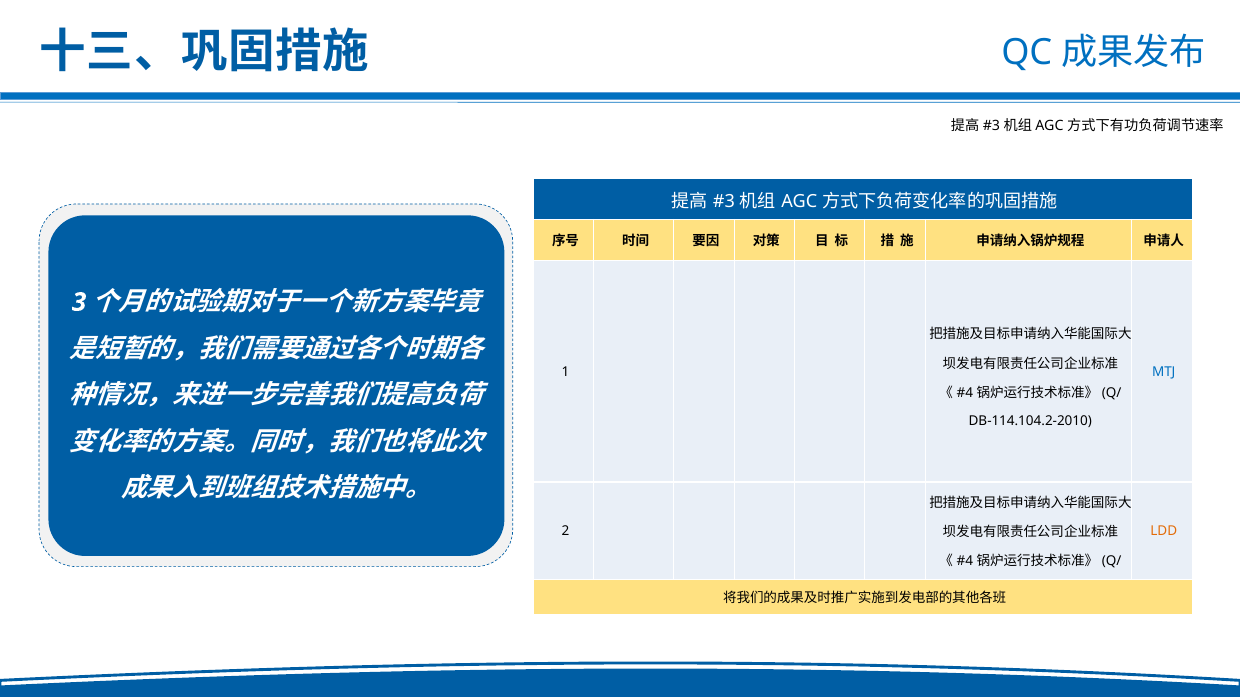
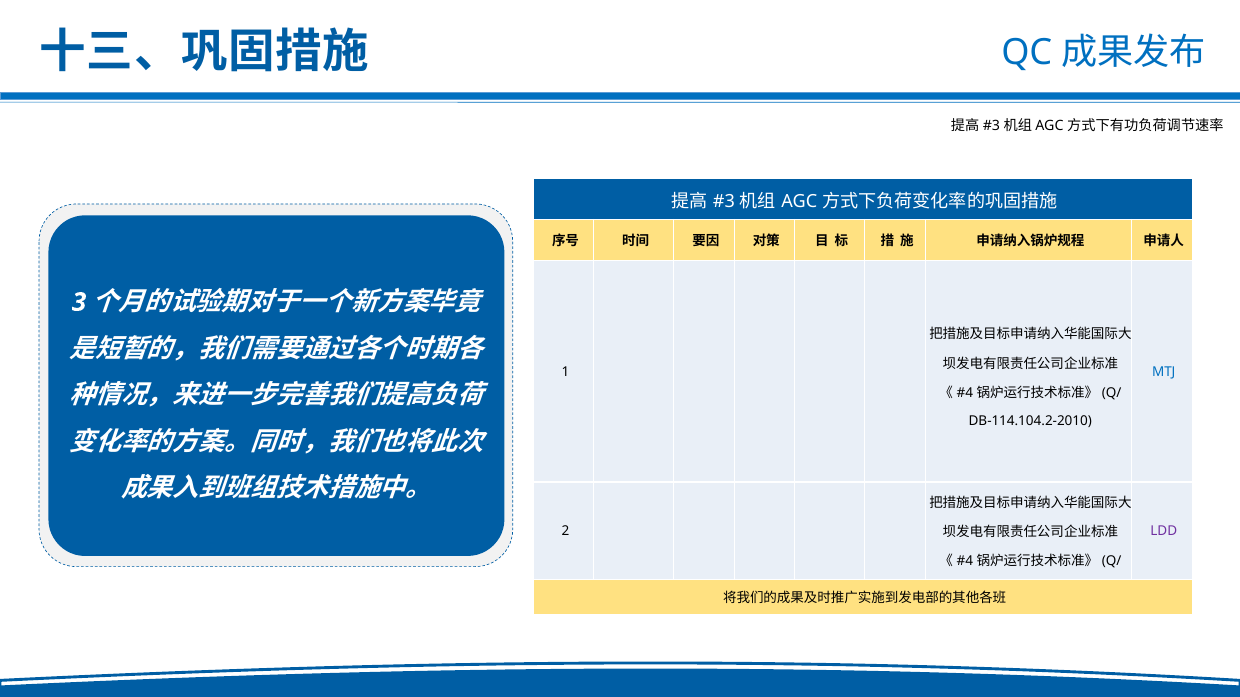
LDD colour: orange -> purple (1164, 532)
